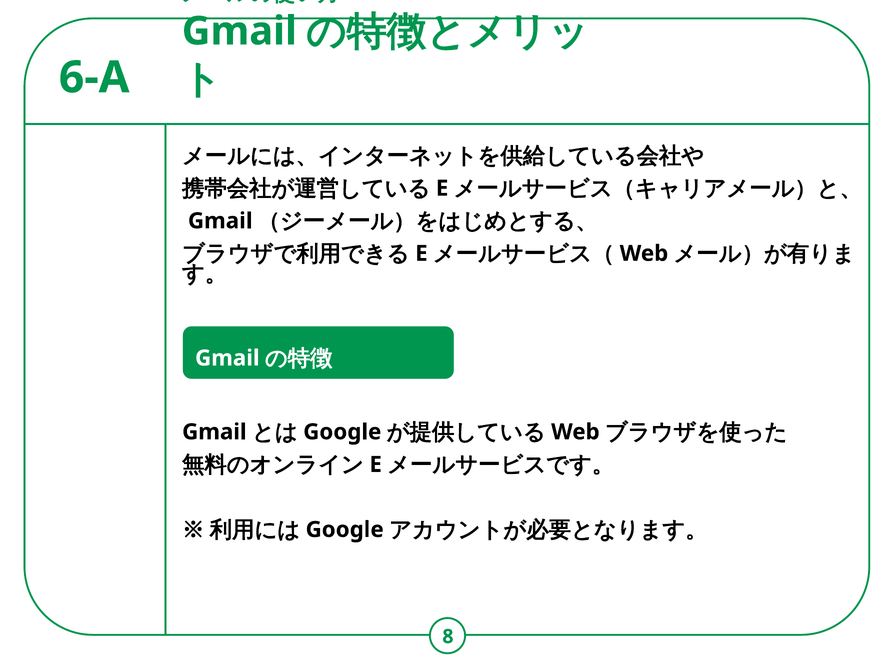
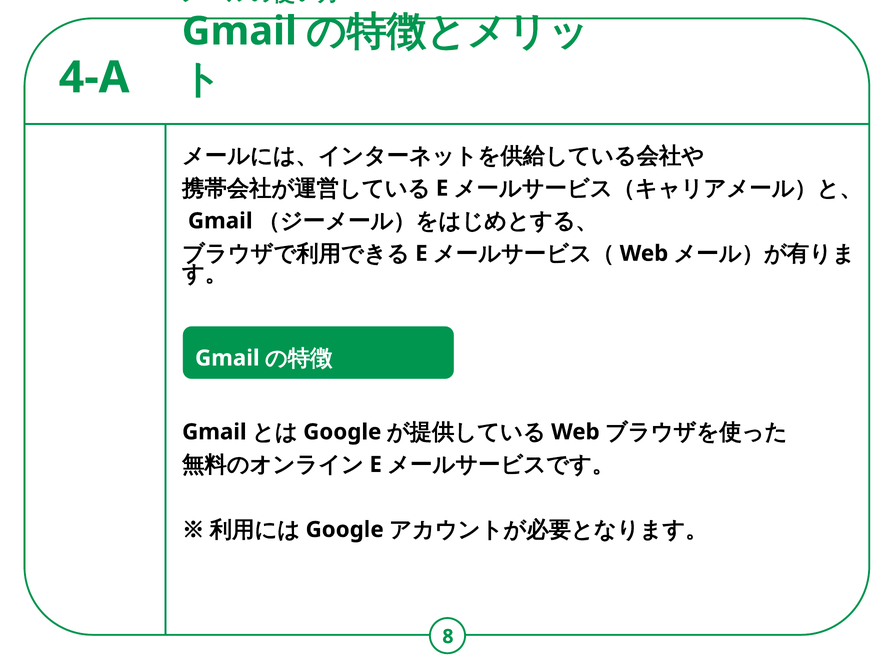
6-A: 6-A -> 4-A (94, 78)
